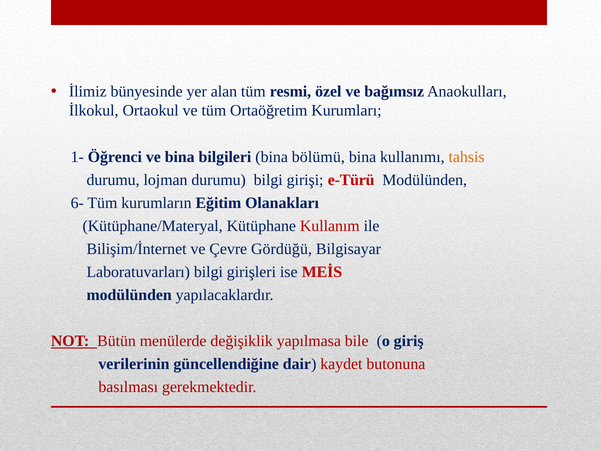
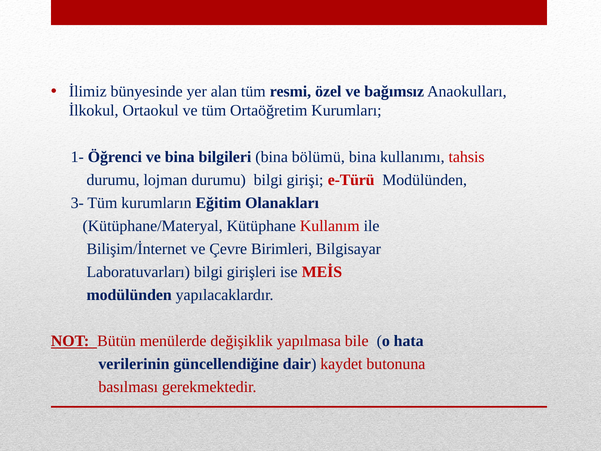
tahsis colour: orange -> red (467, 157)
6-: 6- -> 3- (77, 203)
Gördüğü: Gördüğü -> Birimleri (282, 249)
giriş: giriş -> hata (409, 341)
